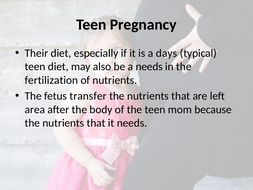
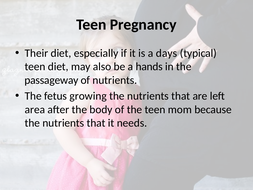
a needs: needs -> hands (149, 67)
fertilization: fertilization -> passageway (51, 80)
transfer: transfer -> growing (88, 96)
